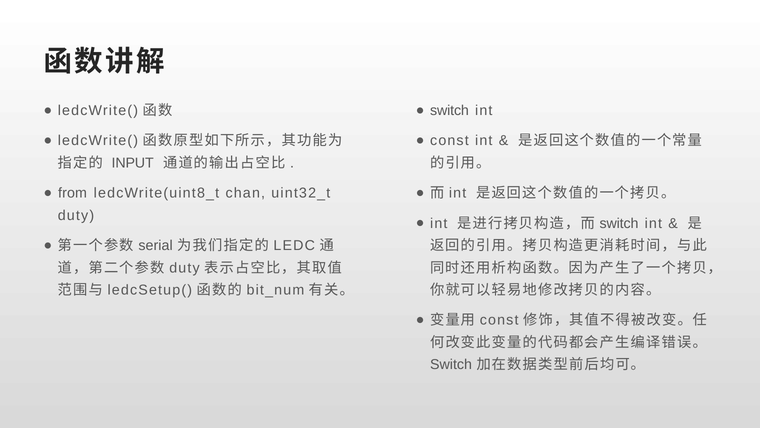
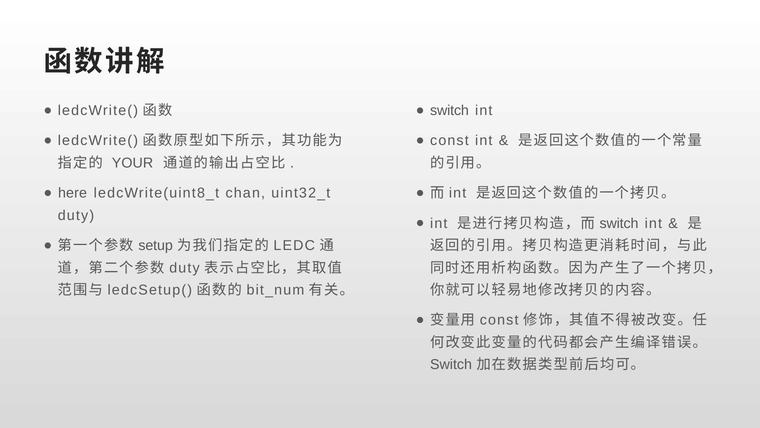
INPUT: INPUT -> YOUR (133, 163)
from: from -> here (73, 193)
serial: serial -> setup (156, 245)
